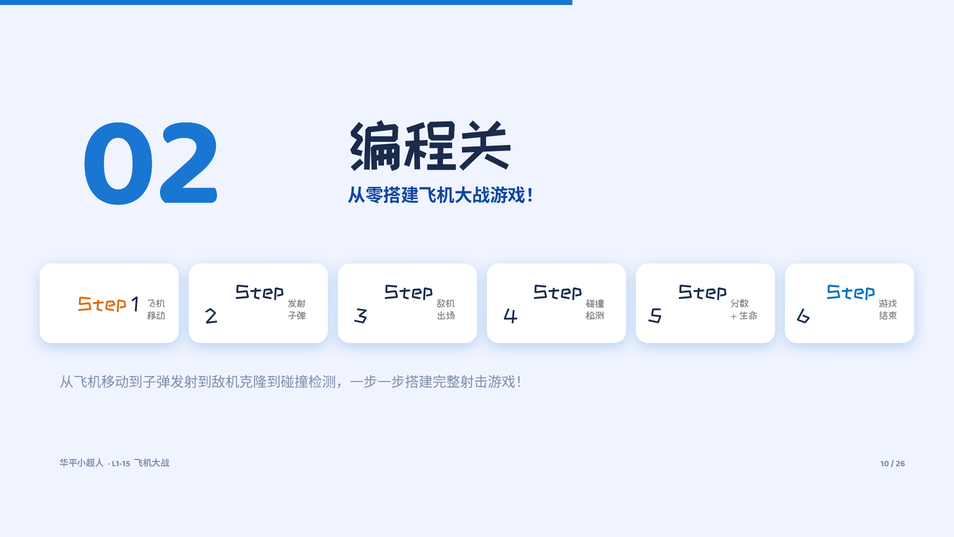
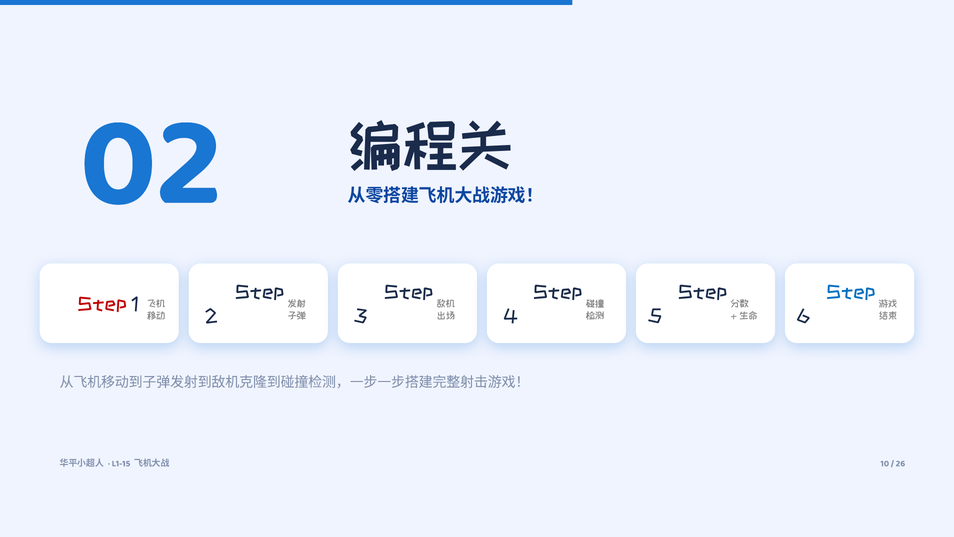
Step colour: orange -> red (102, 304)
